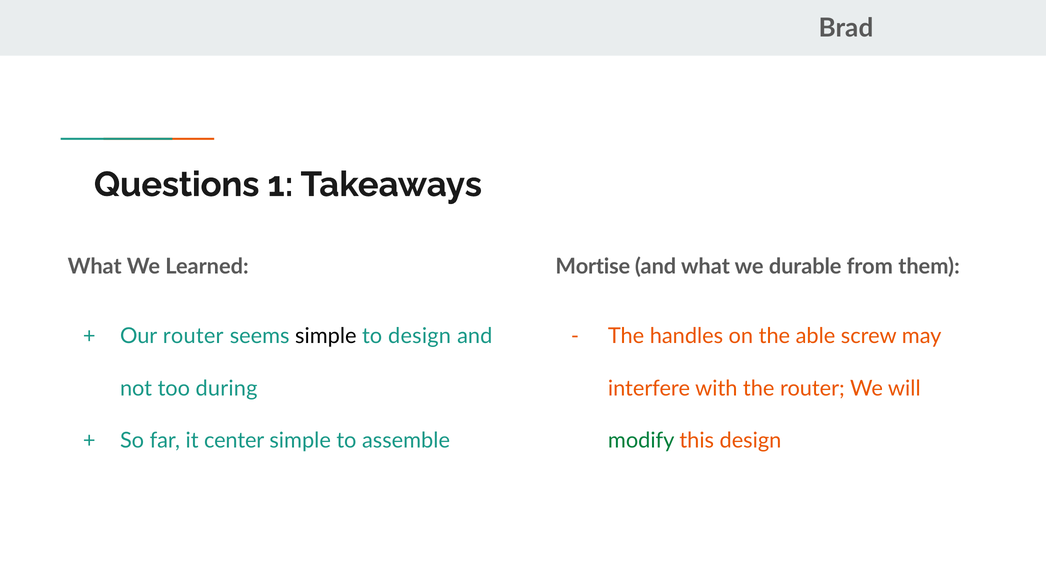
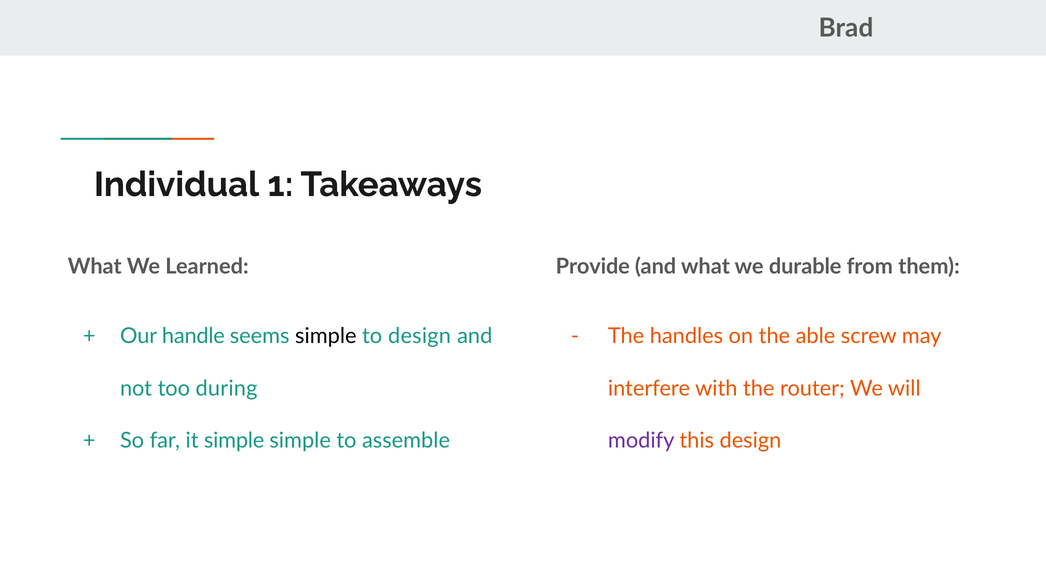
Questions: Questions -> Individual (177, 185)
Mortise: Mortise -> Provide (593, 267)
Our router: router -> handle (193, 337)
it center: center -> simple (234, 441)
modify colour: green -> purple (641, 441)
